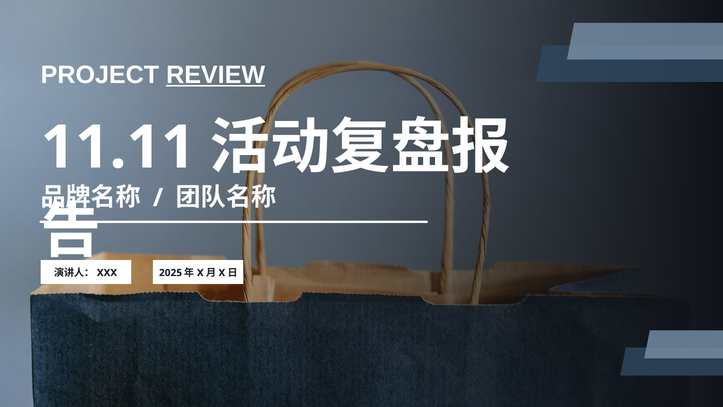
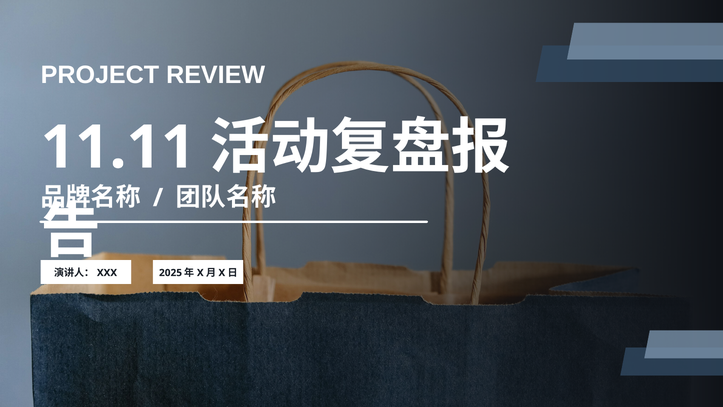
REVIEW underline: present -> none (216, 75)
